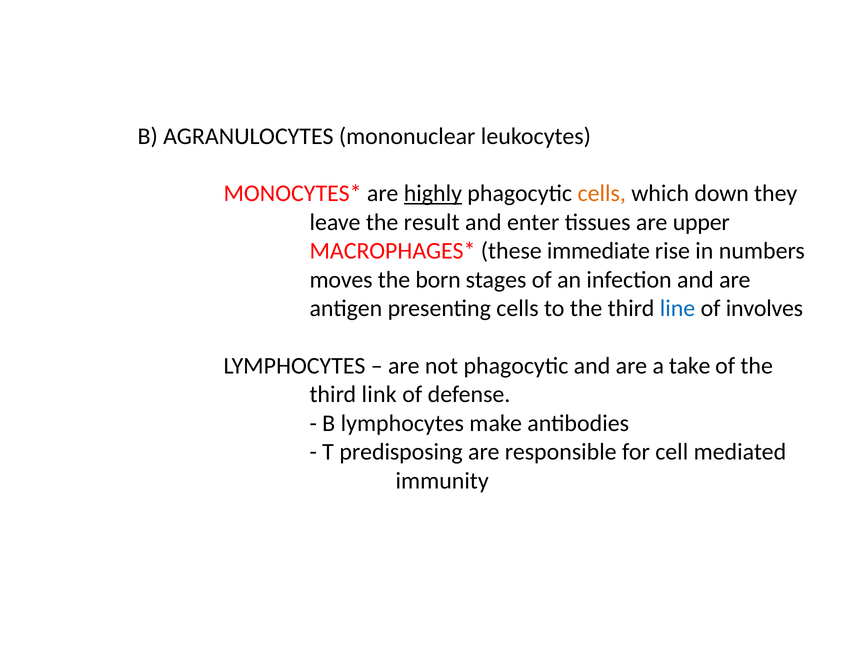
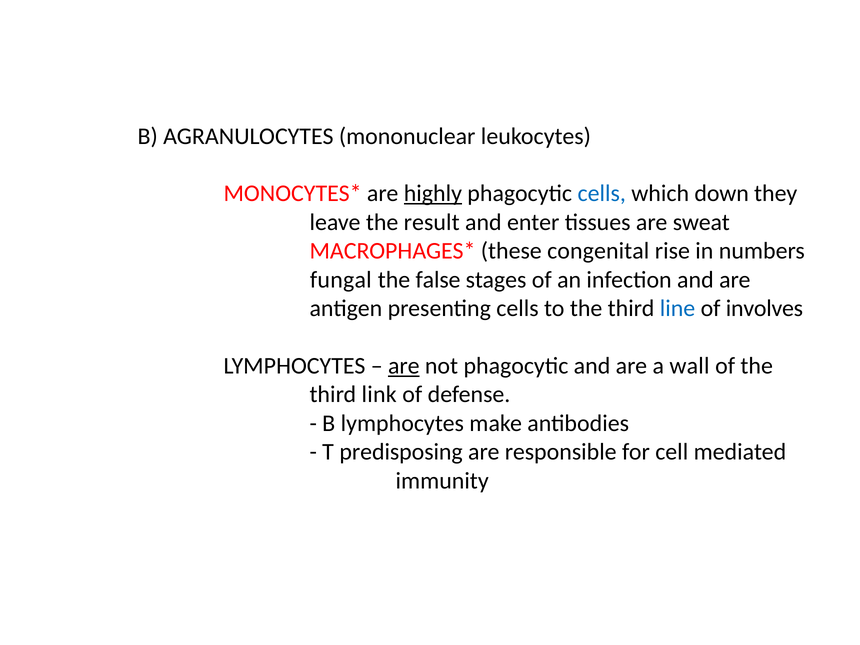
cells colour: orange -> blue (602, 194)
upper: upper -> sweat (701, 222)
immediate: immediate -> congenital (598, 251)
moves: moves -> fungal (341, 280)
born: born -> false (438, 280)
are underline: none -> present (404, 366)
take: take -> wall (689, 366)
